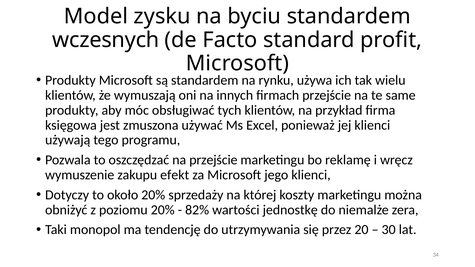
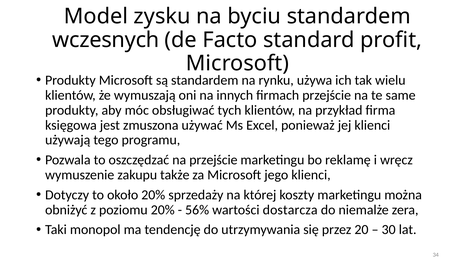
efekt: efekt -> także (175, 175)
82%: 82% -> 56% (197, 210)
jednostkę: jednostkę -> dostarcza (290, 210)
